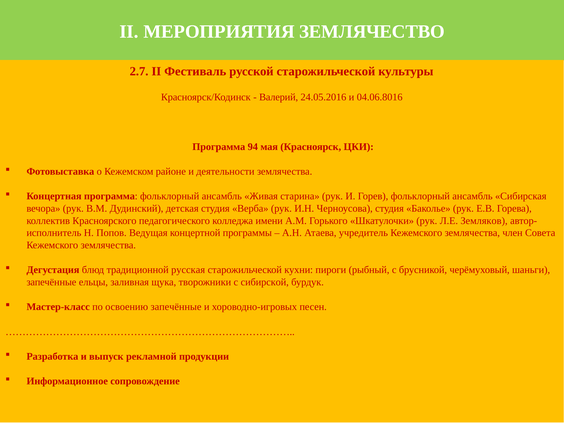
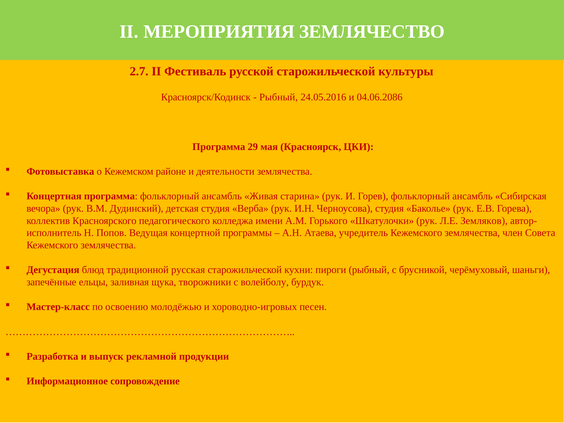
Валерий: Валерий -> Рыбный (279, 97)
04.06.8016: 04.06.8016 -> 04.06.2086 (380, 97)
94: 94 -> 29 (253, 147)
сибирской: сибирской -> волейболу (265, 282)
освоению запечённые: запечённые -> молодёжью (176, 307)
